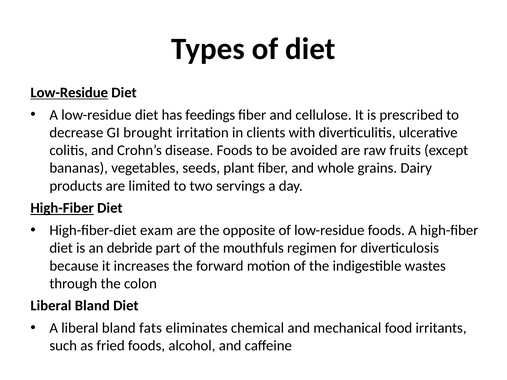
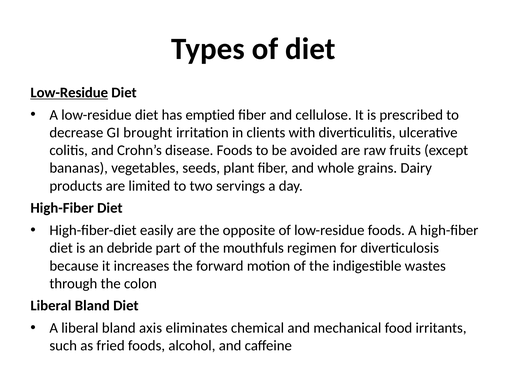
feedings: feedings -> emptied (210, 115)
High-Fiber underline: present -> none (62, 208)
exam: exam -> easily (157, 230)
fats: fats -> axis (151, 328)
